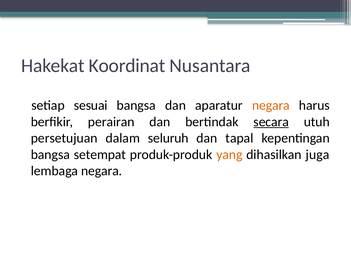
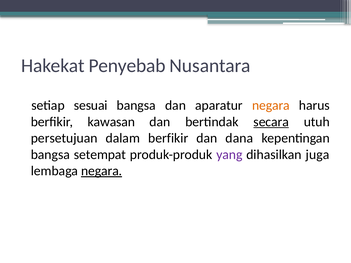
Koordinat: Koordinat -> Penyebab (127, 66)
perairan: perairan -> kawasan (111, 122)
dalam seluruh: seluruh -> berfikir (168, 138)
tapal: tapal -> dana (239, 138)
yang colour: orange -> purple (229, 155)
negara underline: none -> present (102, 171)
